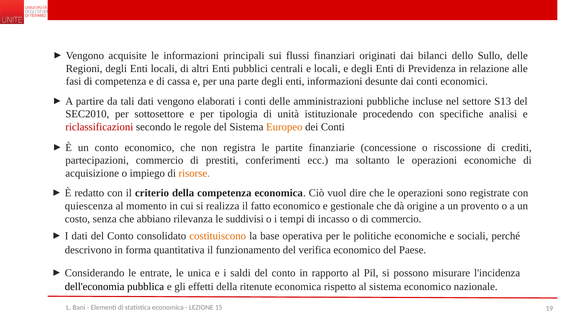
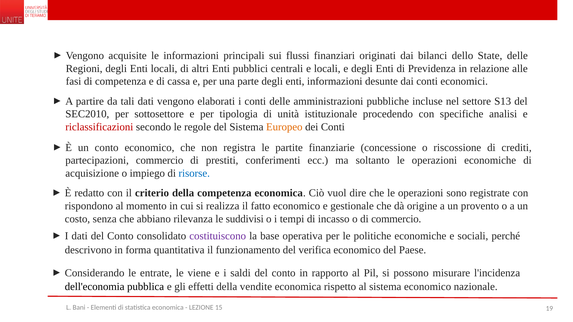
Sullo: Sullo -> State (490, 56)
risorse colour: orange -> blue (194, 173)
quiescenza: quiescenza -> rispondono (89, 206)
costituiscono colour: orange -> purple (218, 236)
unica: unica -> viene (199, 273)
ritenute: ritenute -> vendite (256, 287)
